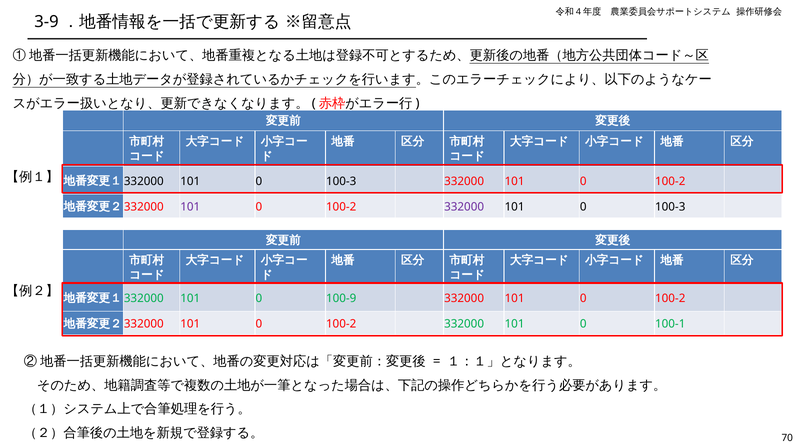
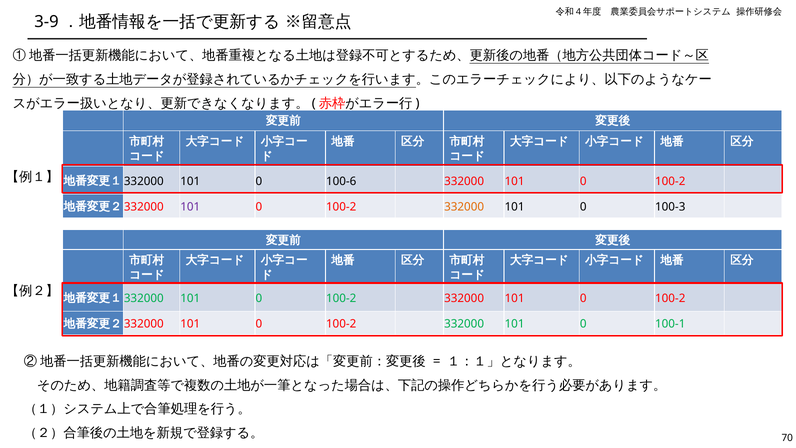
100-3: 100-3 -> 100-6 (341, 181)
332000 colour: purple -> orange (464, 207)
100-9: 100-9 -> 100-2 (341, 298)
